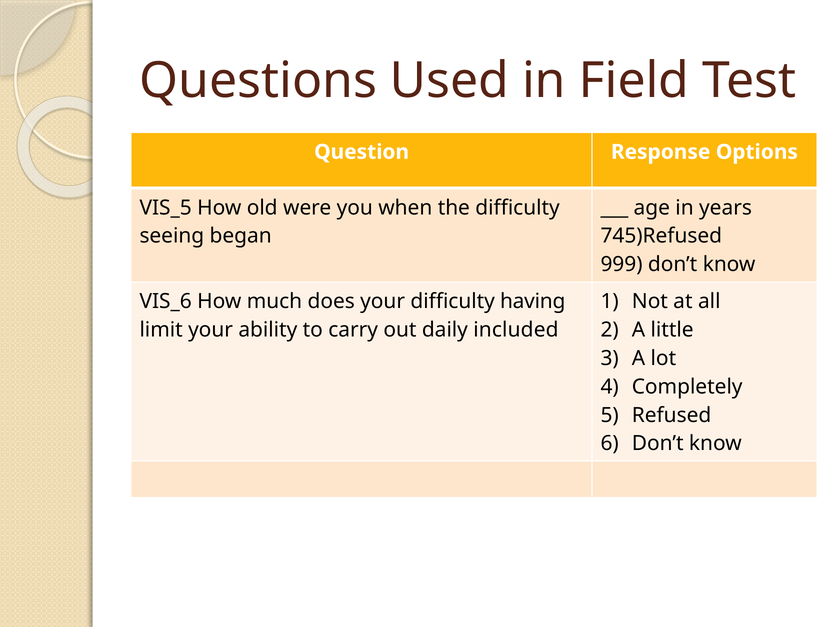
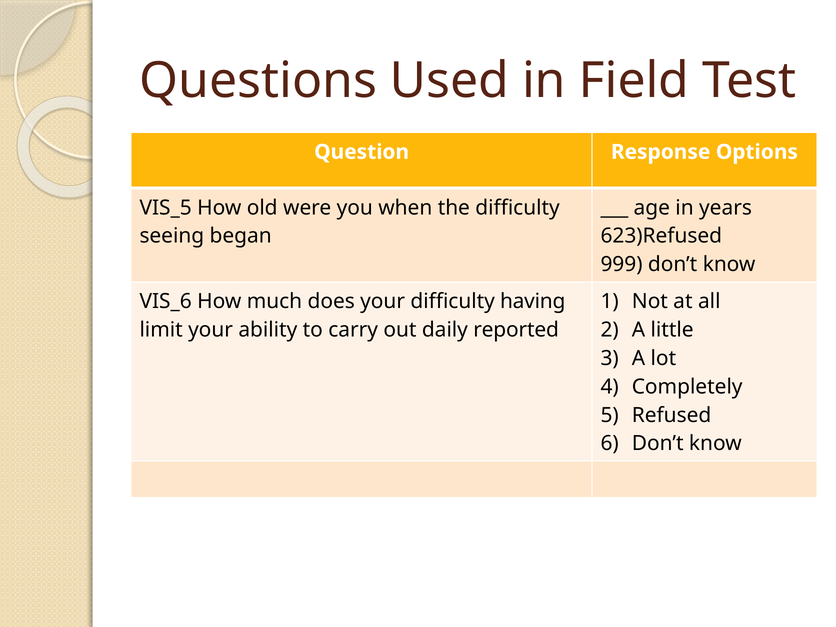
745)Refused: 745)Refused -> 623)Refused (661, 236)
included: included -> reported (516, 330)
